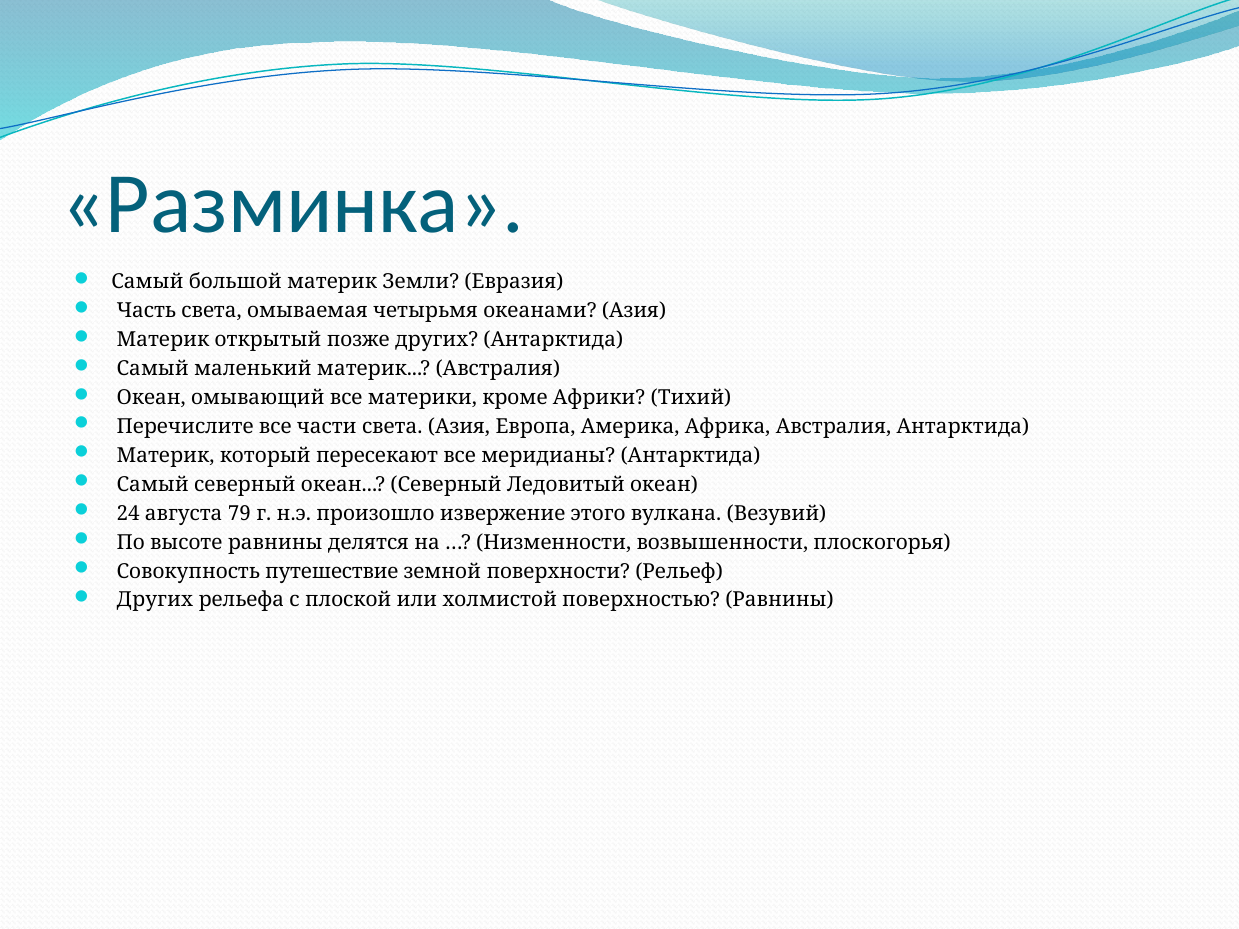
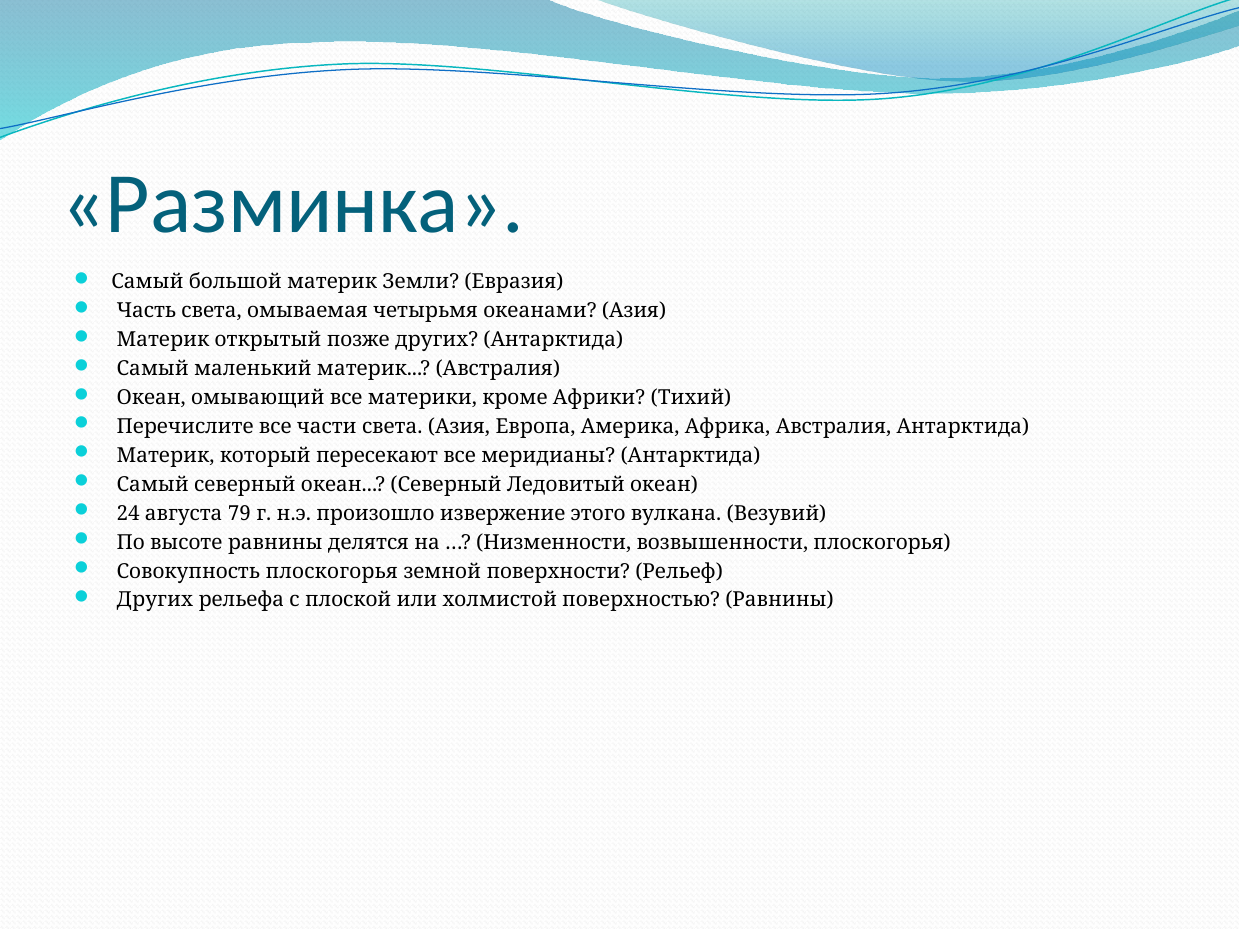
Совокупность путешествие: путешествие -> плоскогорья (332, 571)
